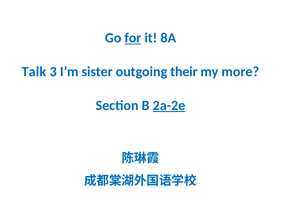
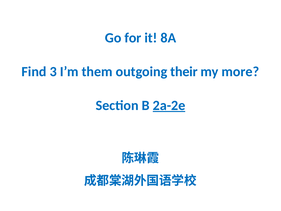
for underline: present -> none (133, 38)
Talk: Talk -> Find (34, 72)
sister: sister -> them (97, 72)
